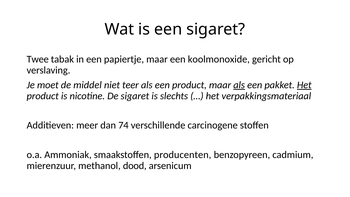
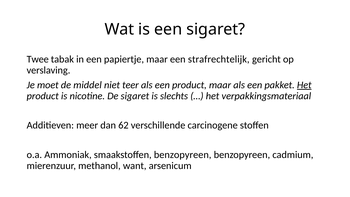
koolmonoxide: koolmonoxide -> strafrechtelijk (219, 59)
als underline: present -> none (239, 85)
74: 74 -> 62 (123, 125)
smaakstoffen producenten: producenten -> benzopyreen (183, 155)
dood: dood -> want (135, 166)
